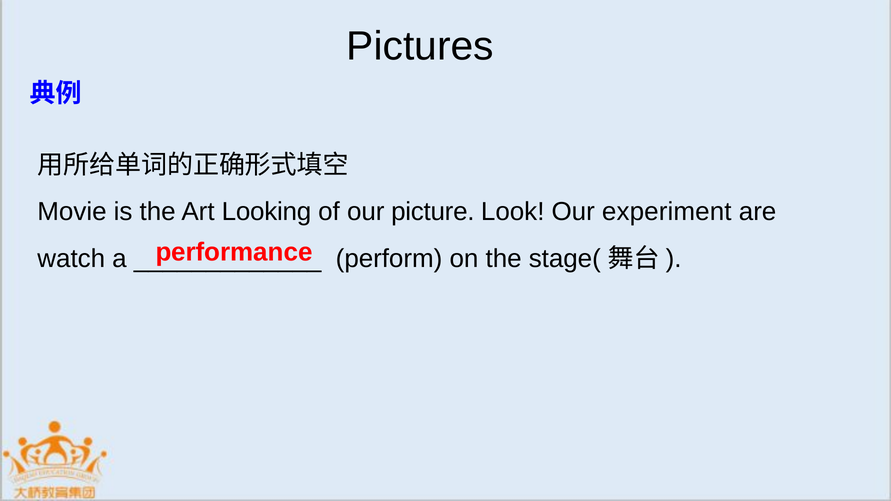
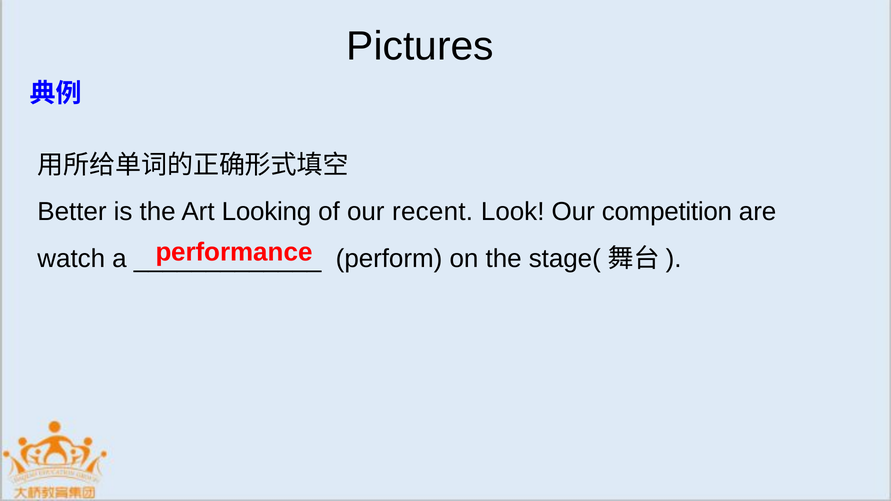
Movie: Movie -> Better (72, 212)
picture: picture -> recent (433, 212)
experiment: experiment -> competition (667, 212)
